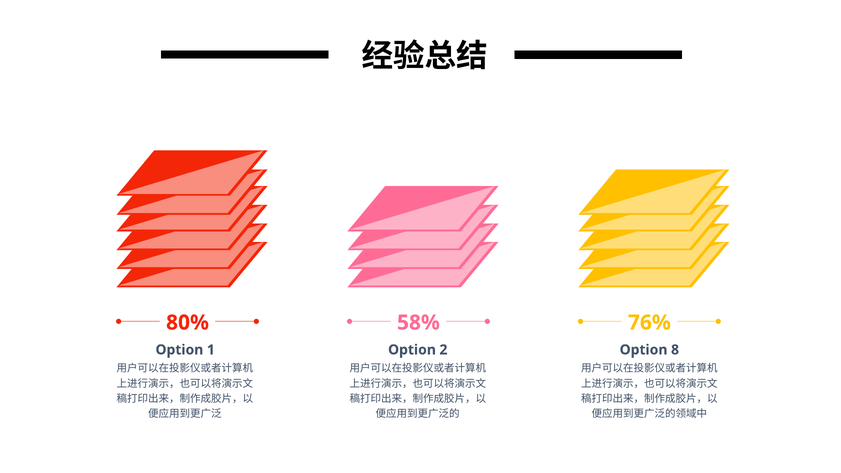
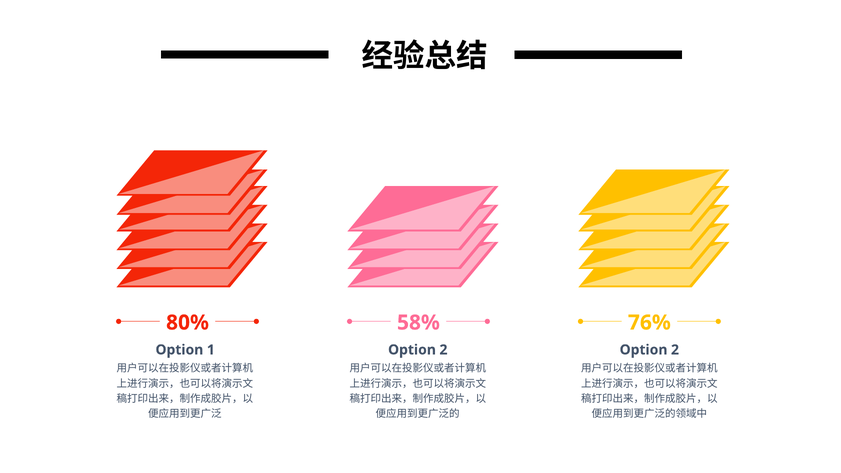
8: 8 -> 2 (675, 350)
